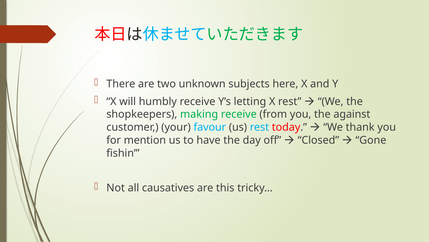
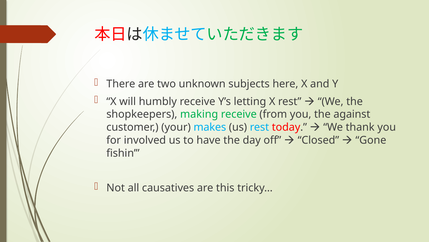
favour: favour -> makes (210, 127)
mention: mention -> involved (145, 140)
